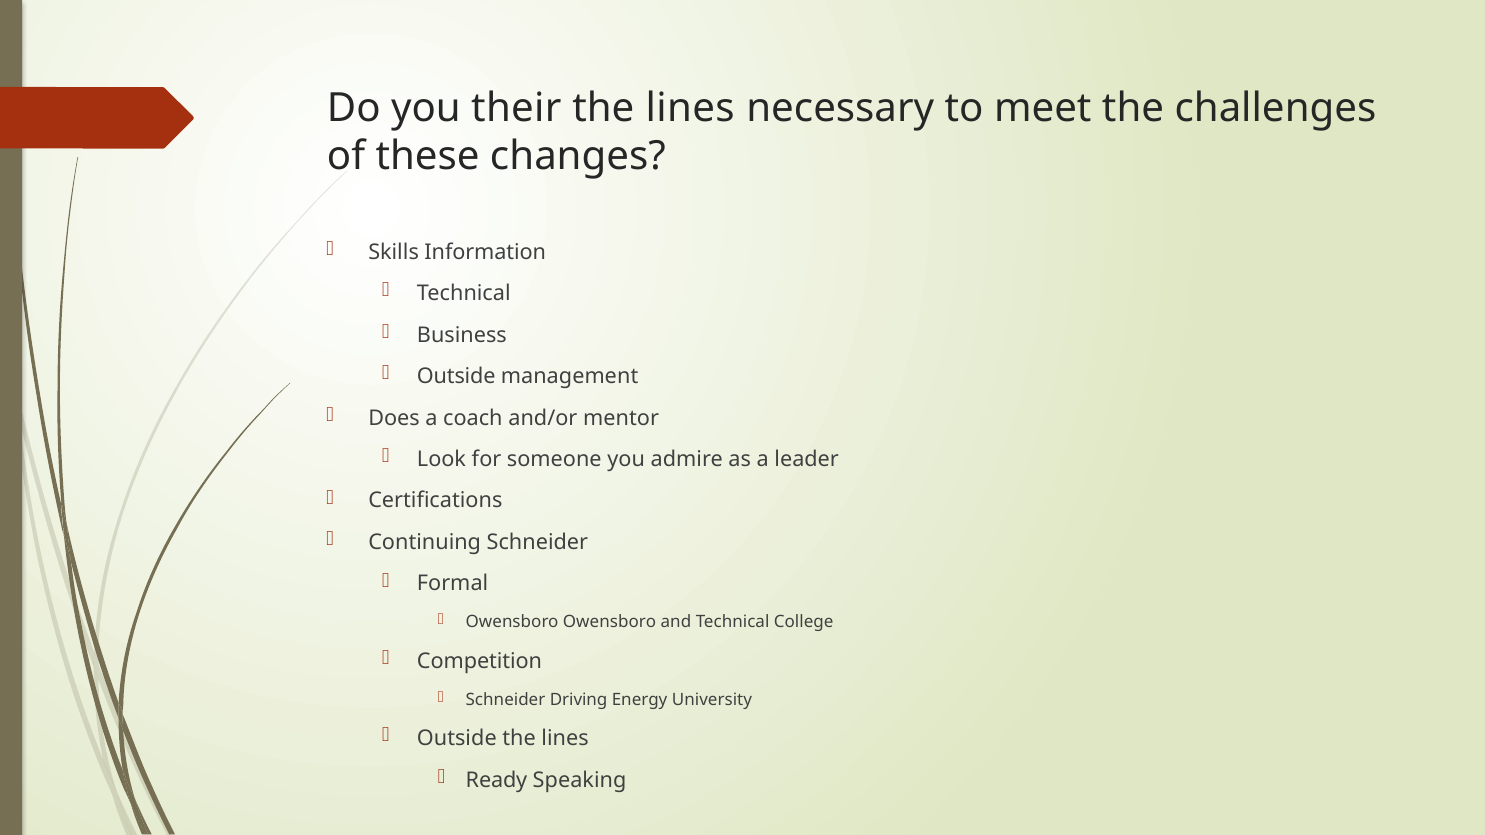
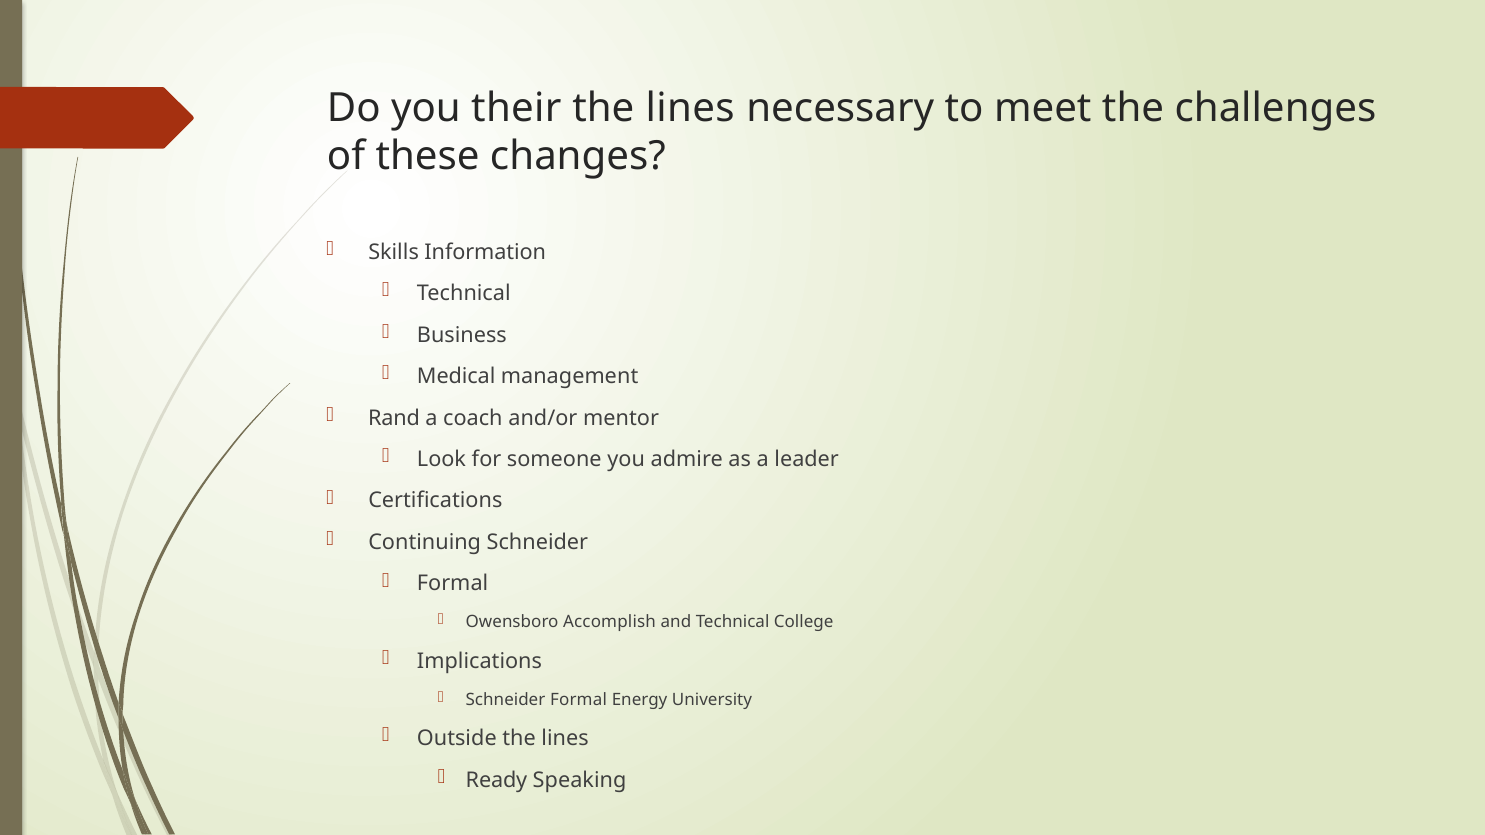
Outside: Outside -> Medical (456, 377)
Does: Does -> Rand (394, 418)
Owensboro Owensboro: Owensboro -> Accomplish (609, 622)
Competition: Competition -> Implications (479, 661)
Schneider Driving: Driving -> Formal (579, 700)
